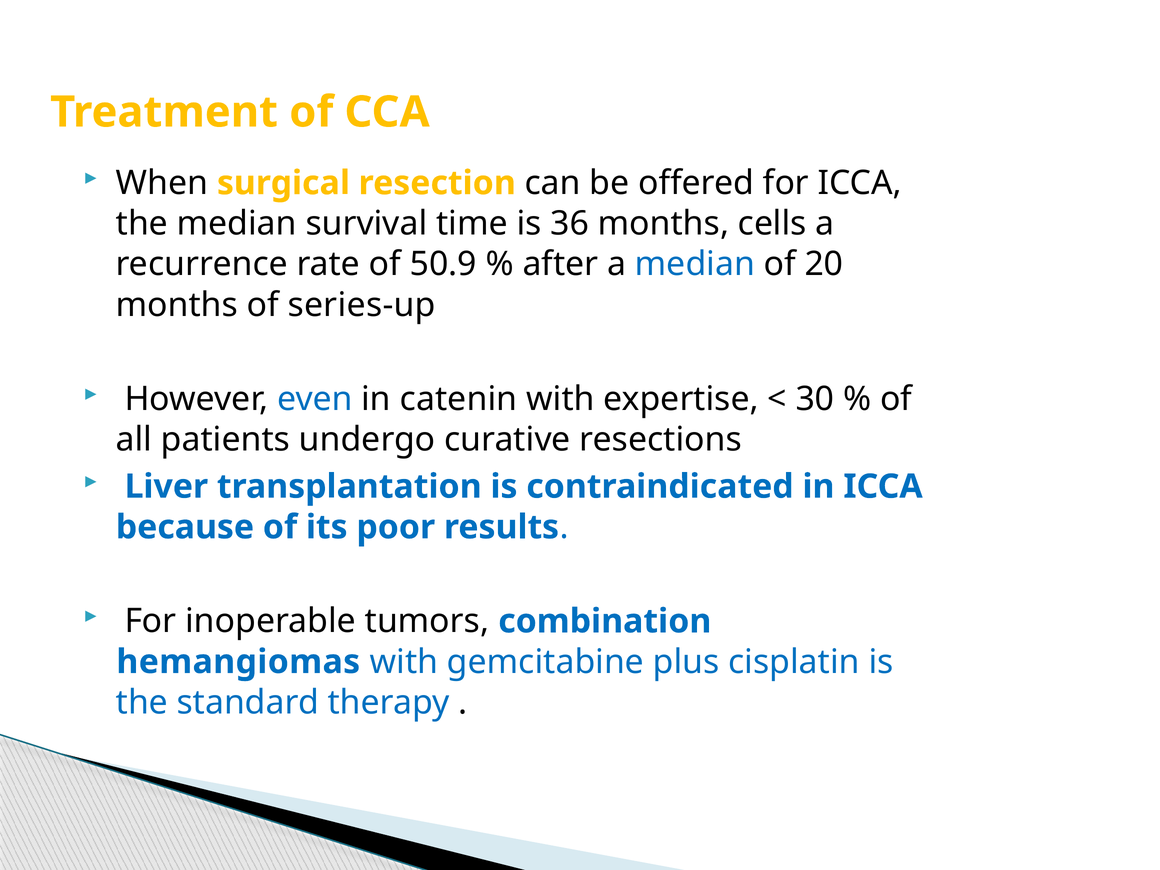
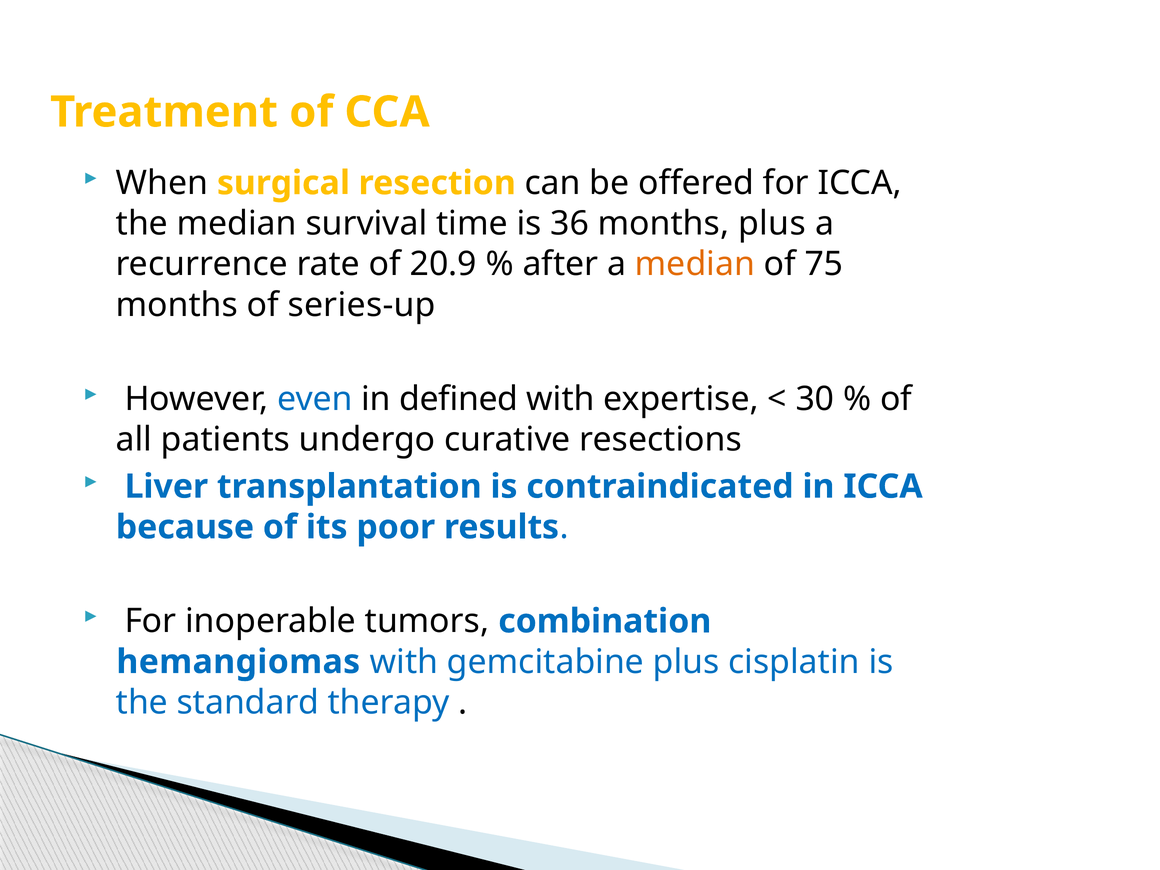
months cells: cells -> plus (772, 224)
50.9: 50.9 -> 20.9 (443, 264)
median colour: blue -> orange (695, 264)
20: 20 -> 75 (824, 264)
catenin: catenin -> defined (459, 399)
